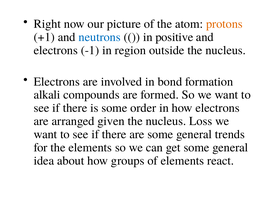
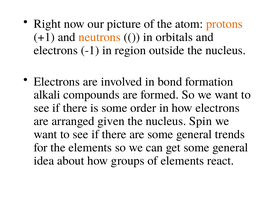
neutrons colour: blue -> orange (100, 37)
positive: positive -> orbitals (174, 37)
Loss: Loss -> Spin (201, 121)
